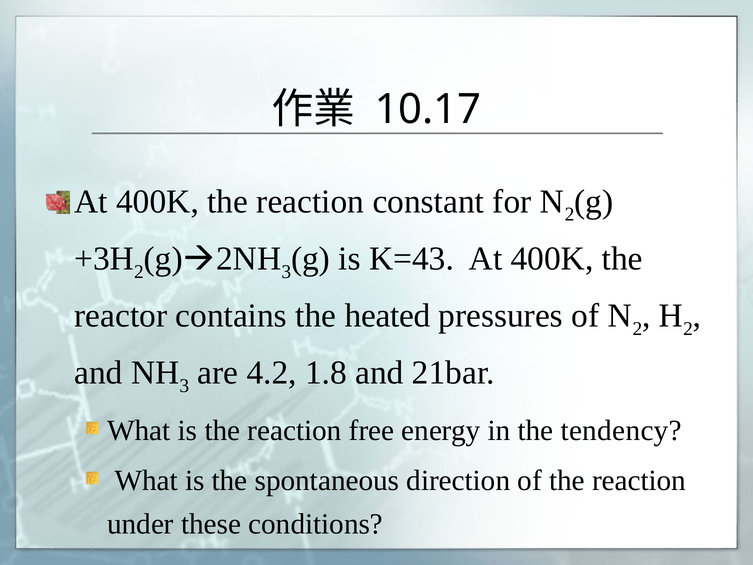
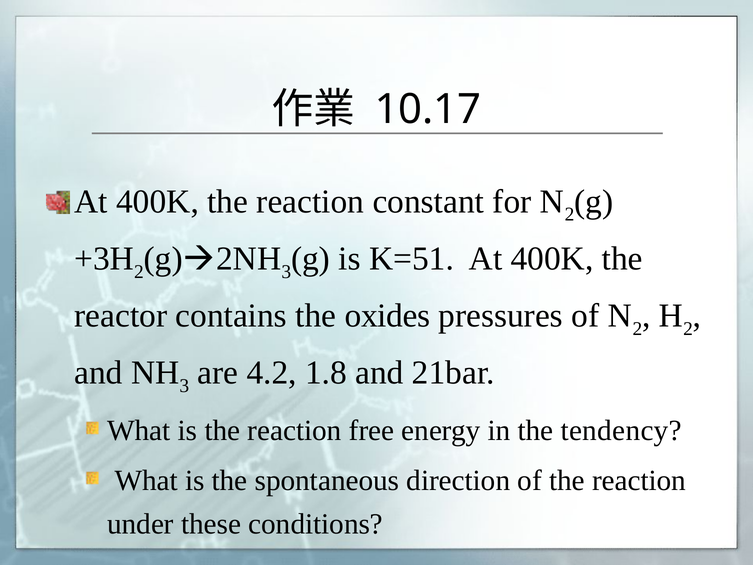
K=43: K=43 -> K=51 (411, 259)
heated: heated -> oxides (388, 316)
